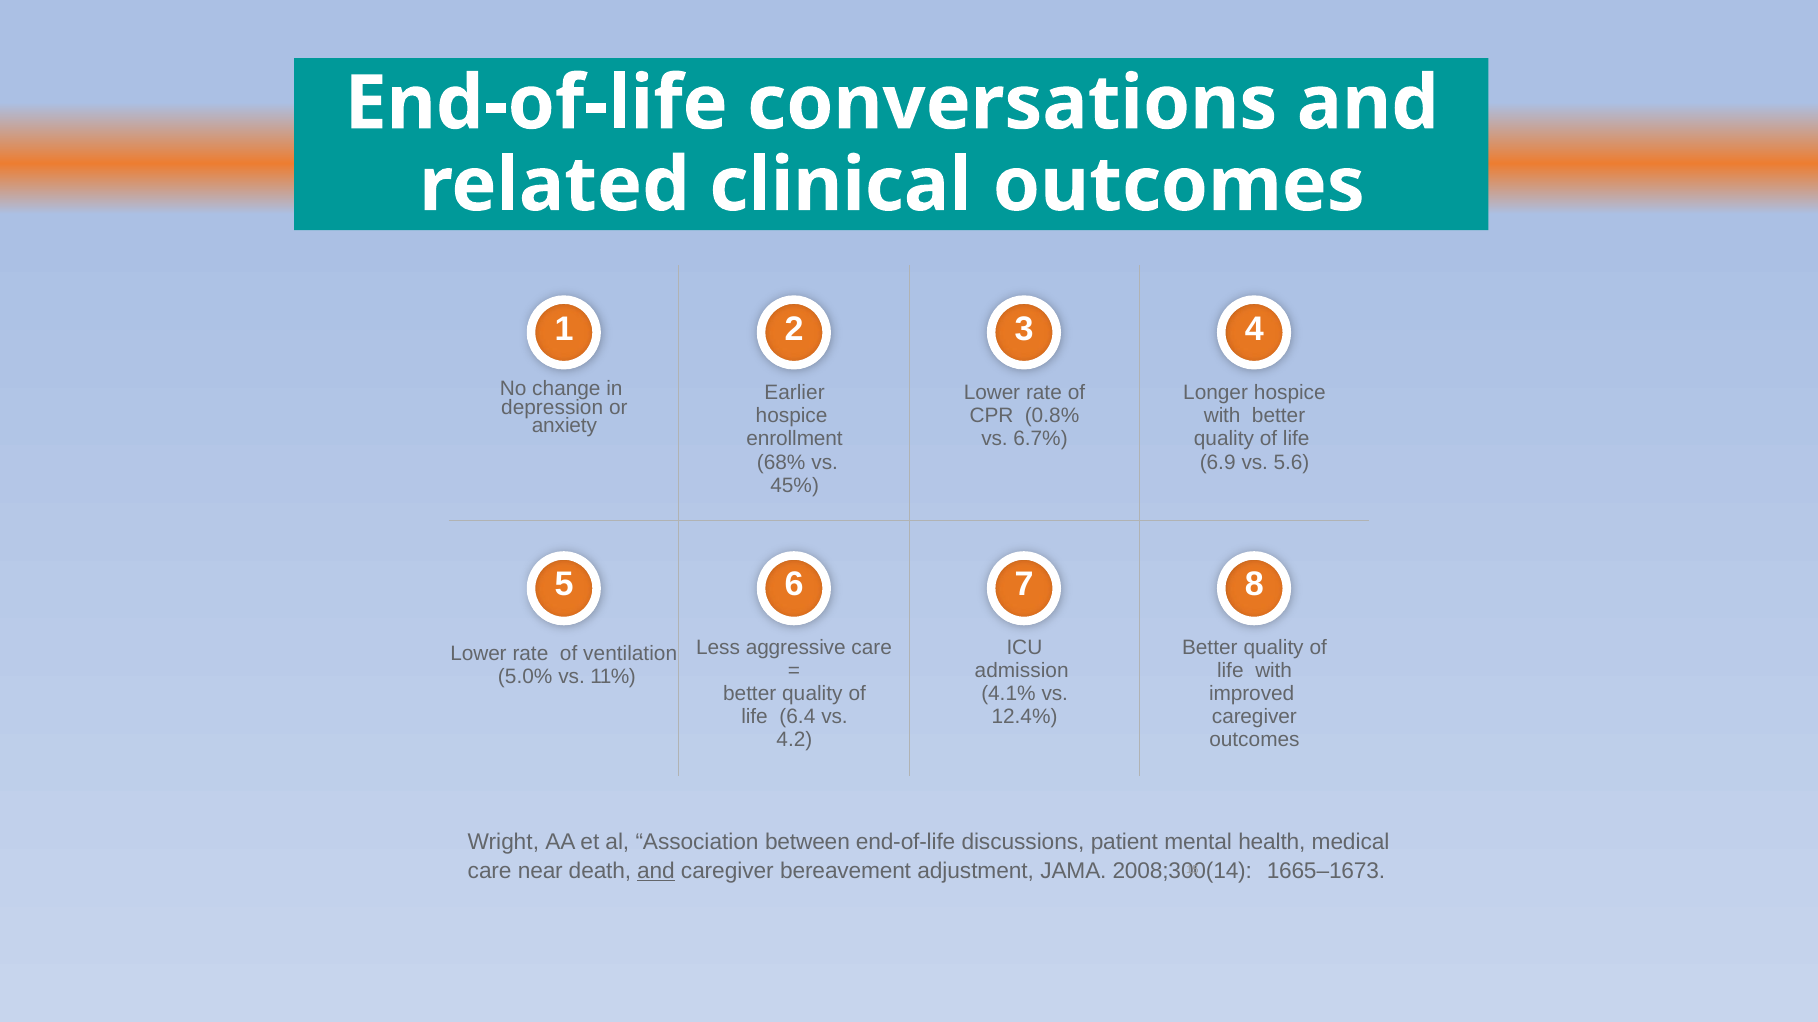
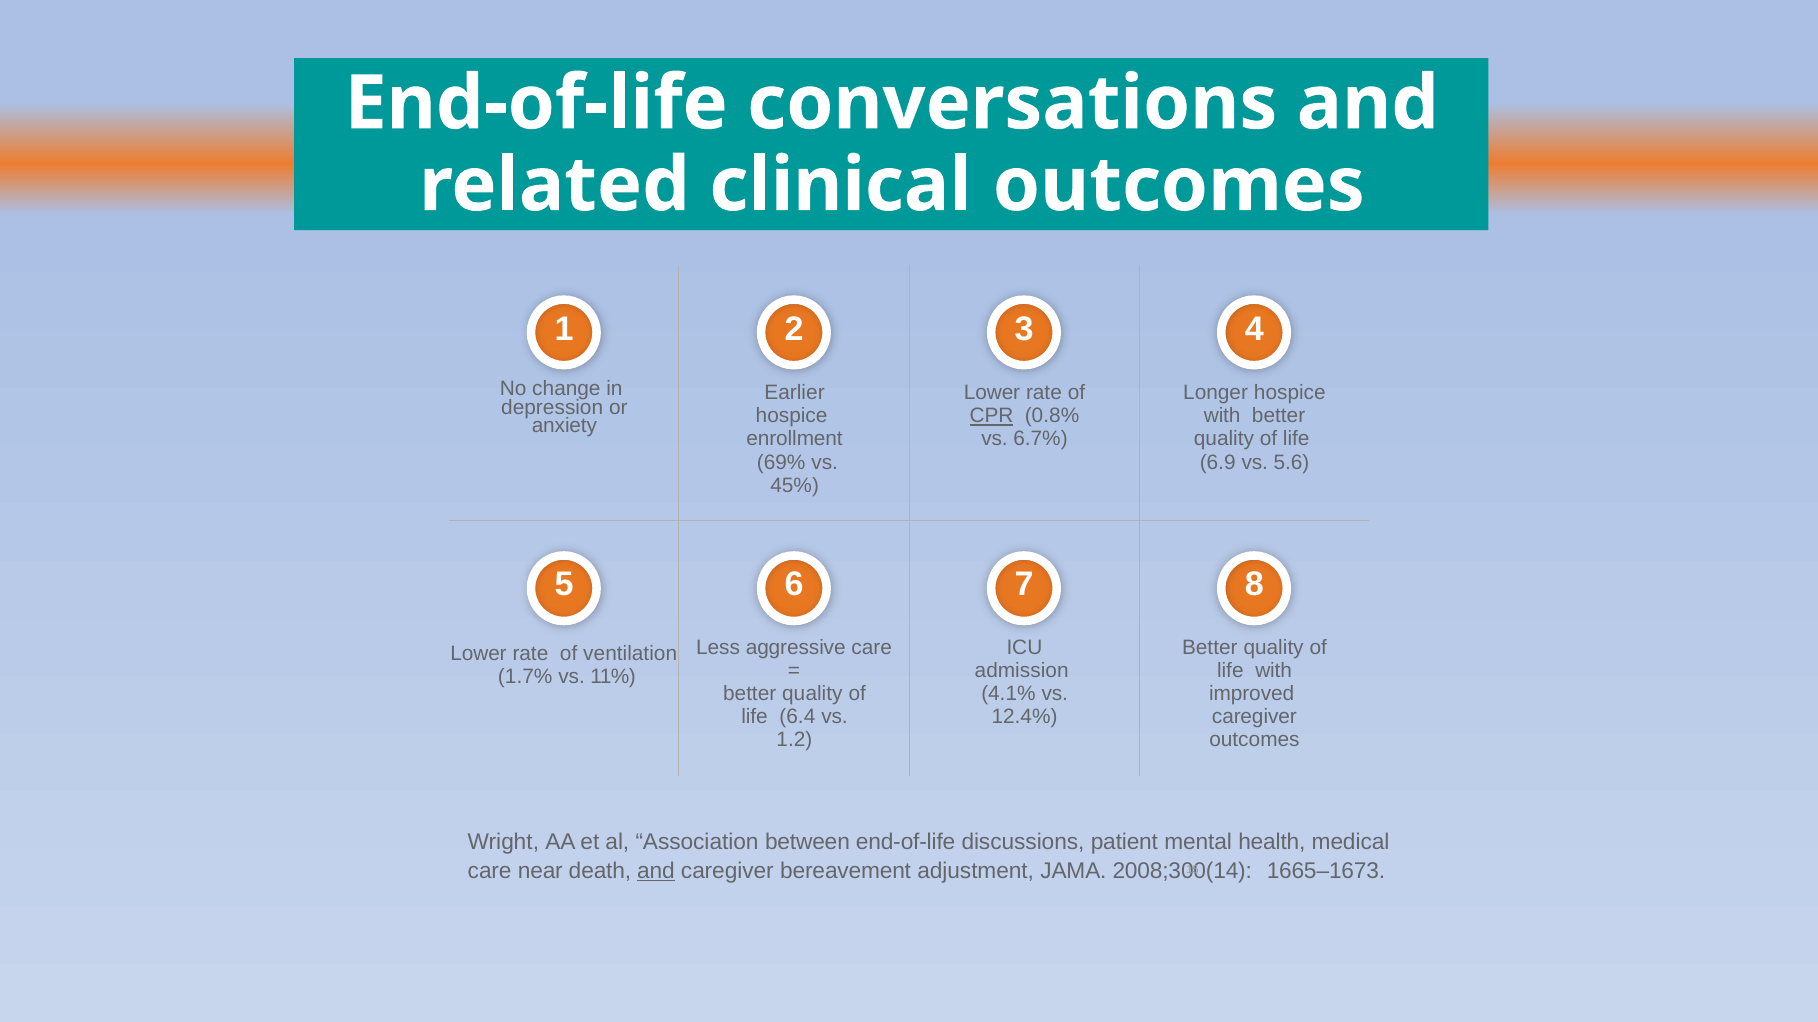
CPR underline: none -> present (992, 416)
68%: 68% -> 69% (781, 463)
5.0%: 5.0% -> 1.7% (525, 677)
4.2: 4.2 -> 1.2 (794, 740)
